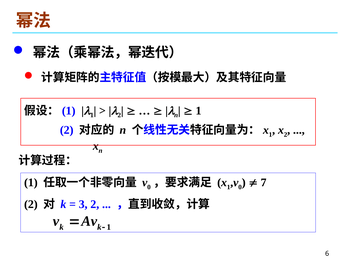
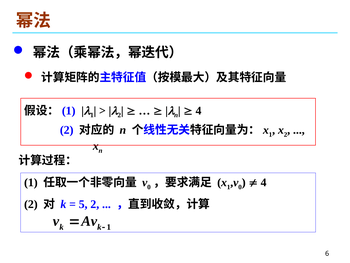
1: 1 -> 4 (199, 110)
7: 7 -> 4 (264, 182)
3: 3 -> 5 (83, 204)
